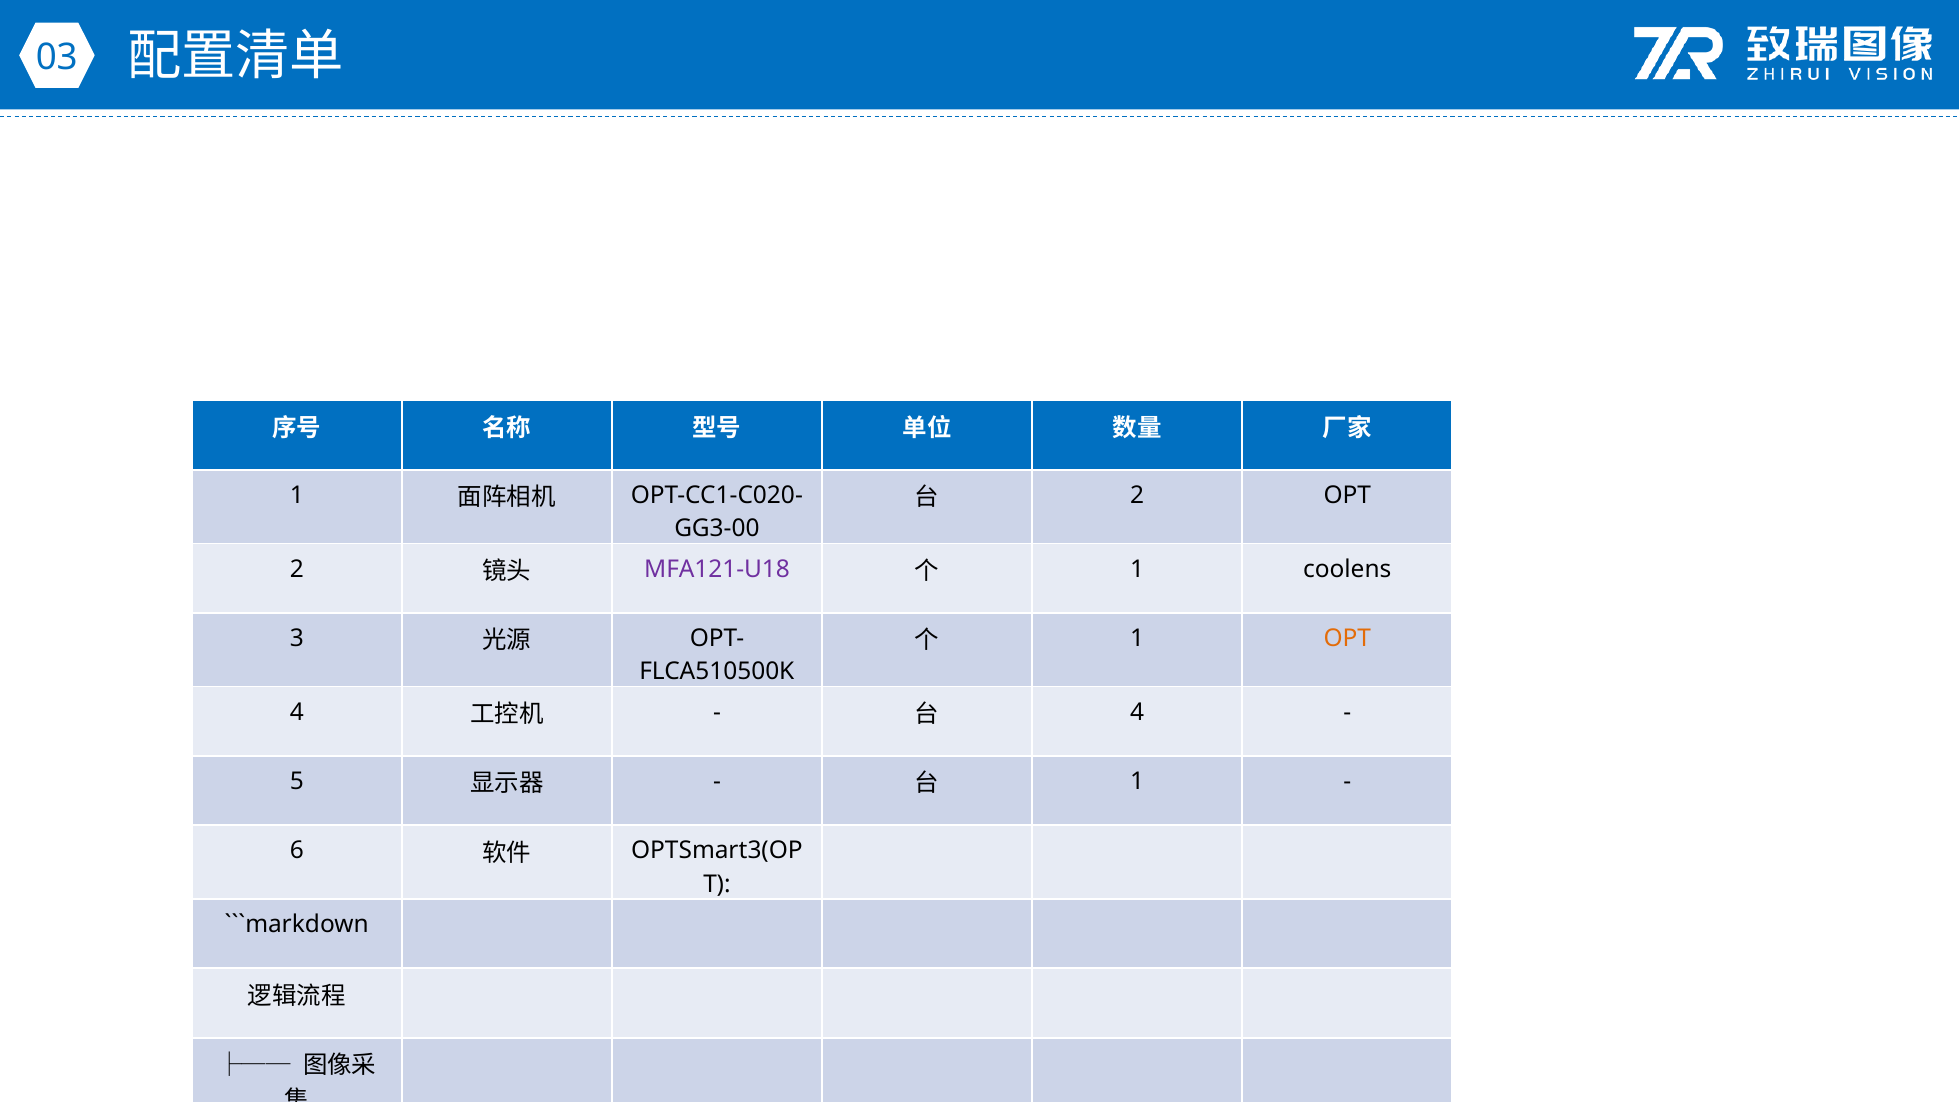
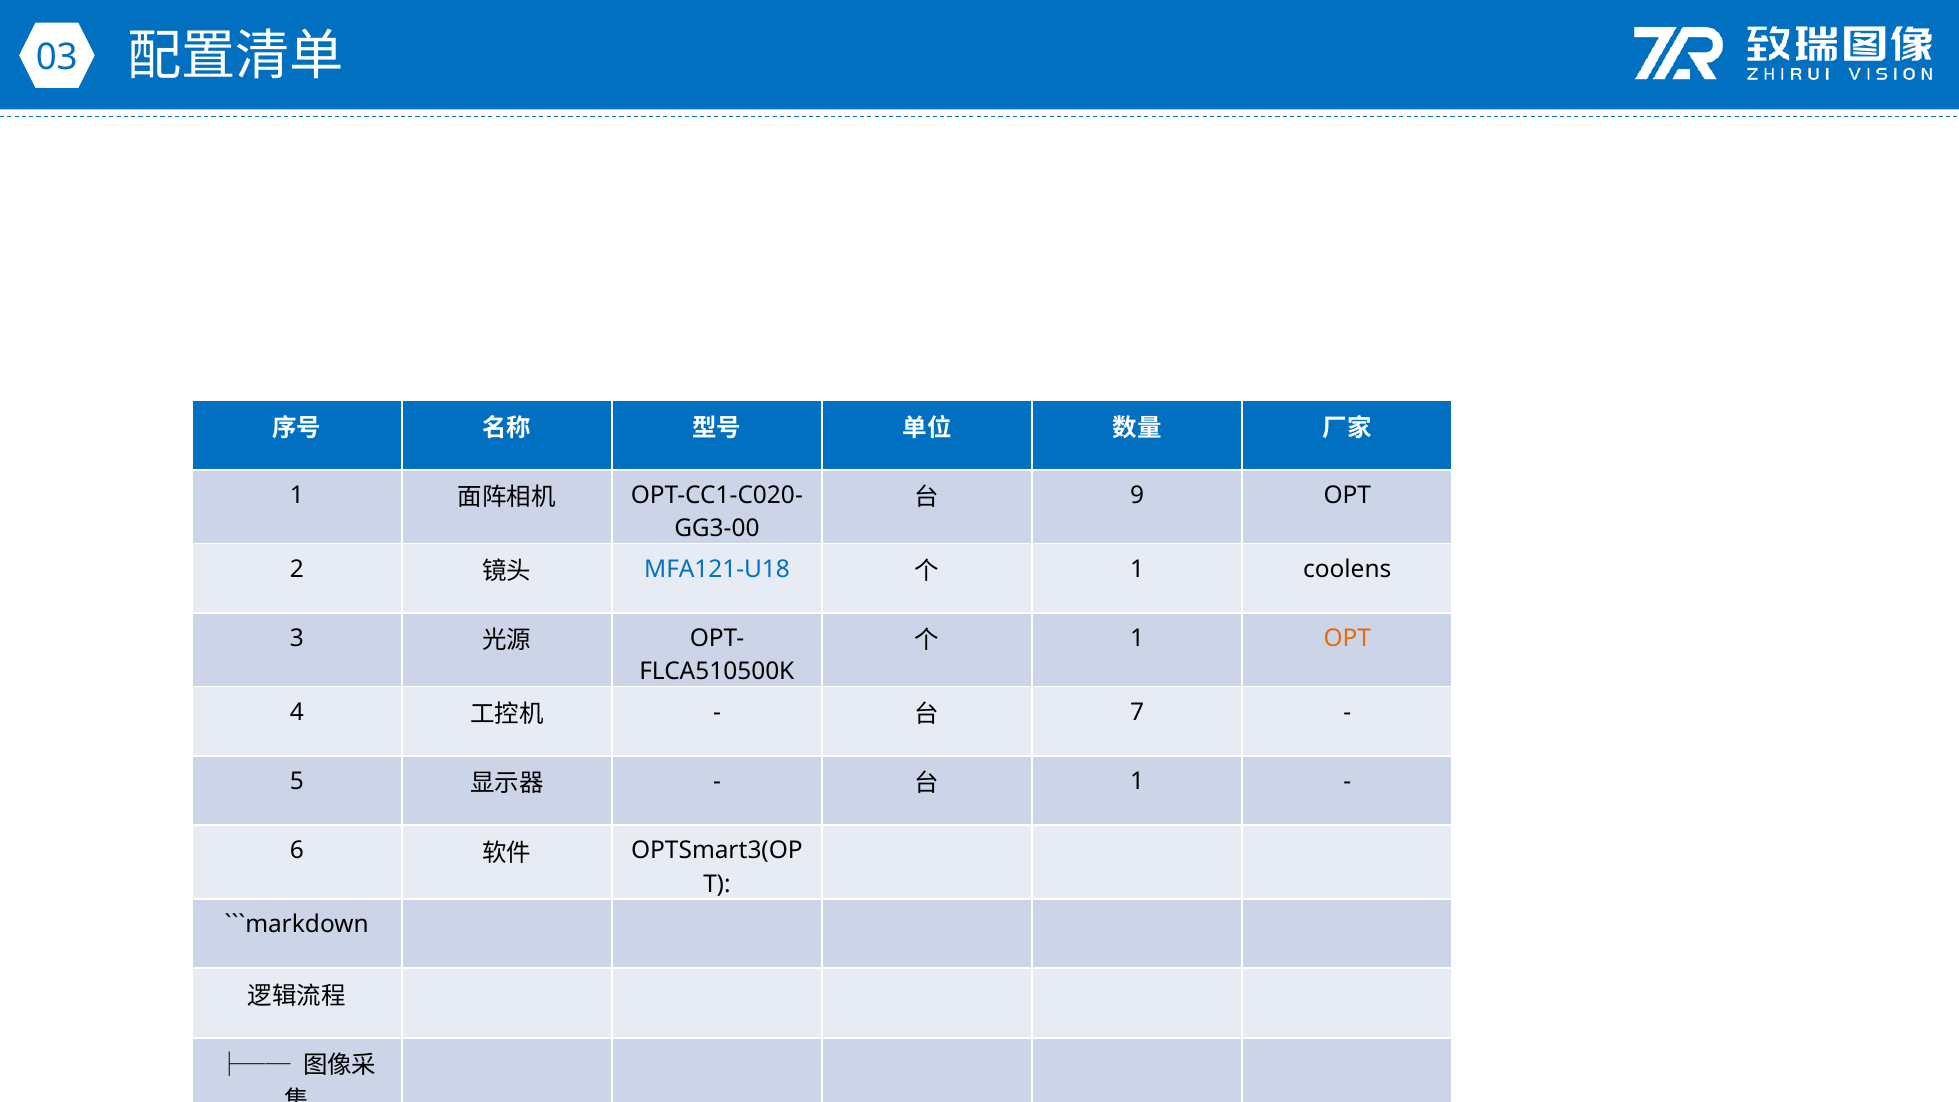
2: 2 -> 9 (1137, 495)
MFA121-U18 colour: purple -> blue (717, 569)
4: 4 -> 7 (1137, 712)
